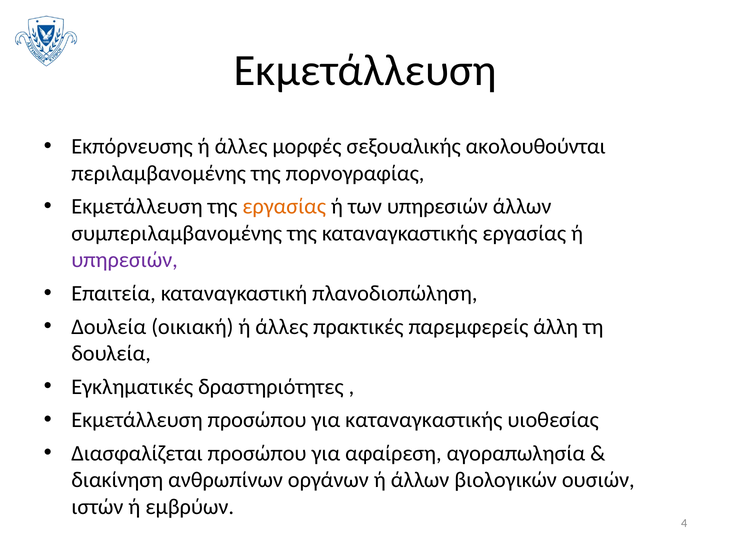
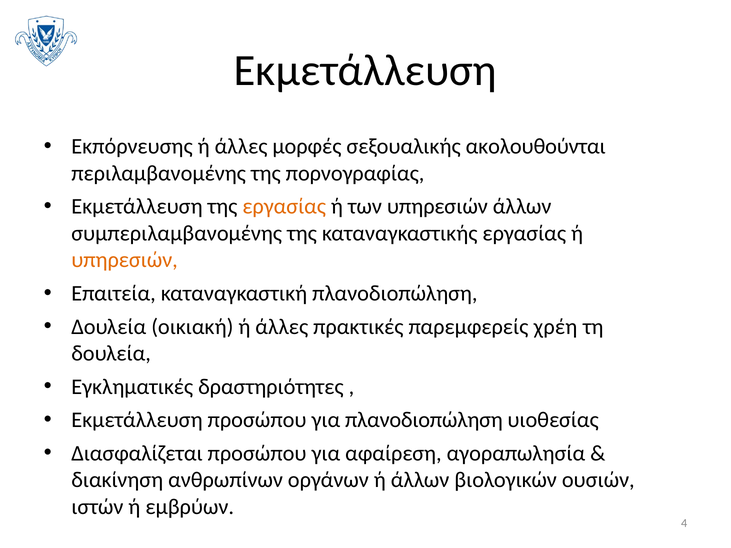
υπηρεσιών colour: purple -> orange (125, 260)
άλλη: άλλη -> χρέη (556, 327)
για καταναγκαστικής: καταναγκαστικής -> πλανοδιοπώληση (424, 420)
